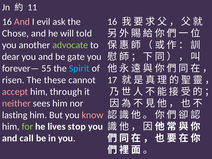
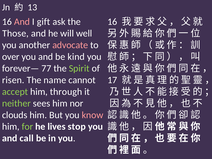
11: 11 -> 13 (32, 7)
evil: evil -> gift (44, 22)
Chose: Chose -> Those (15, 33)
told: told -> well (84, 33)
advocate colour: light green -> pink (70, 45)
dear: dear -> over (11, 57)
gate: gate -> kind (76, 57)
55: 55 -> 77 (46, 68)
Spirit colour: light blue -> light green (79, 68)
these: these -> name (55, 80)
accept colour: pink -> light green (15, 92)
neither colour: pink -> light green (16, 103)
lasting: lasting -> clouds (15, 115)
